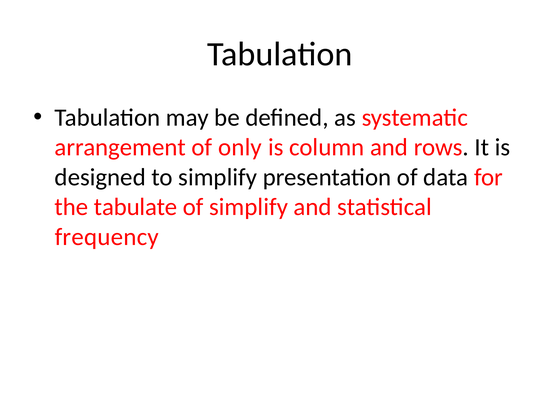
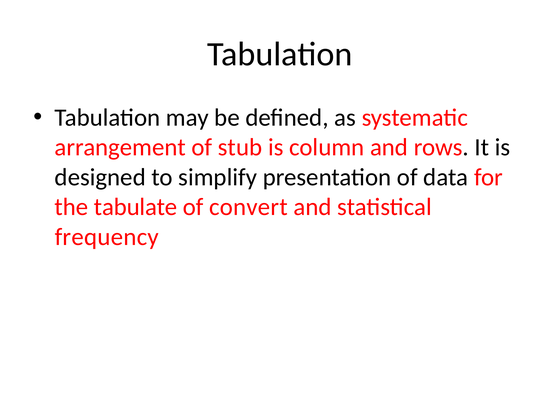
only: only -> stub (240, 147)
of simplify: simplify -> convert (248, 207)
